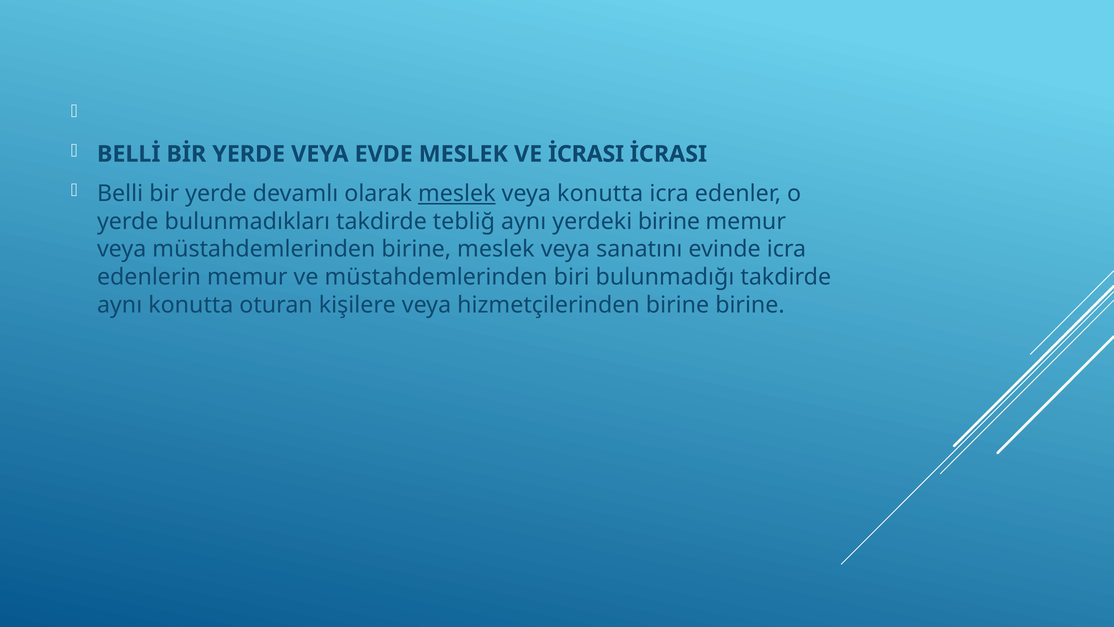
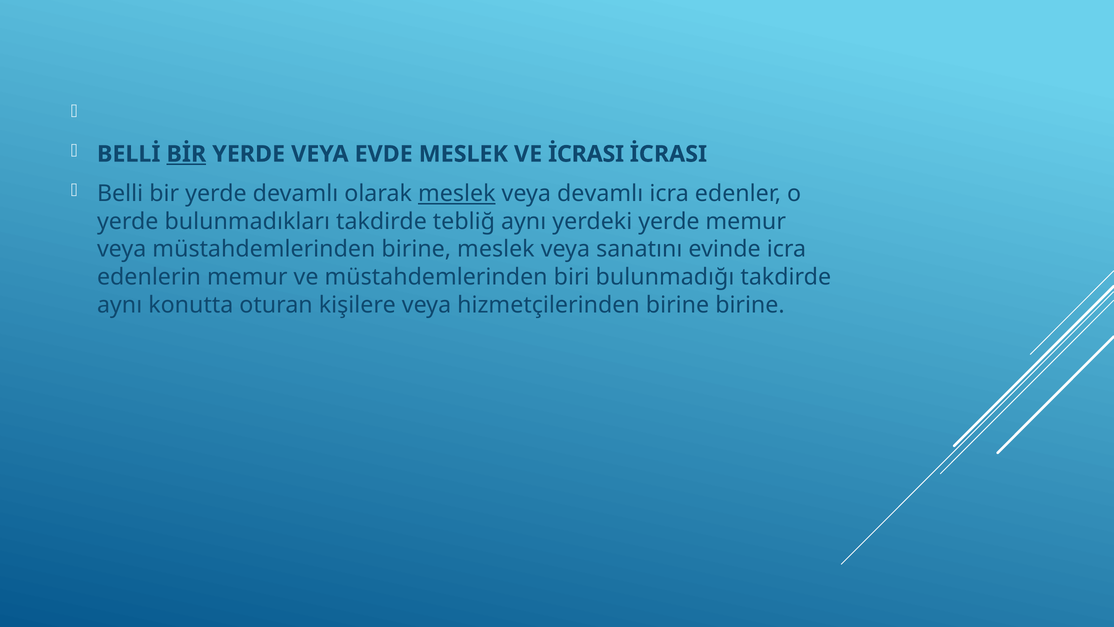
BİR underline: none -> present (186, 154)
veya konutta: konutta -> devamlı (600, 193)
yerdeki birine: birine -> yerde (669, 221)
